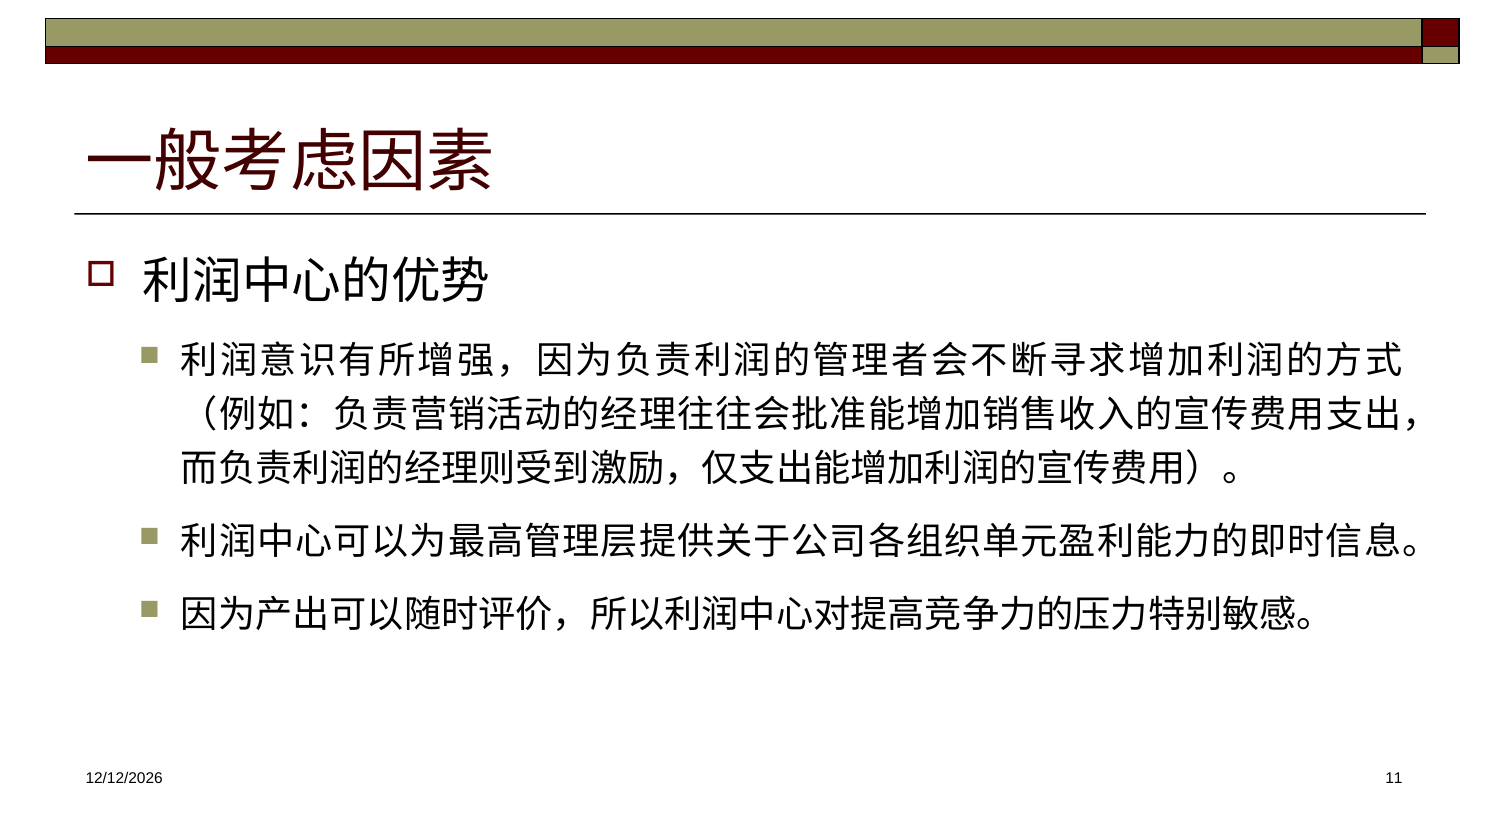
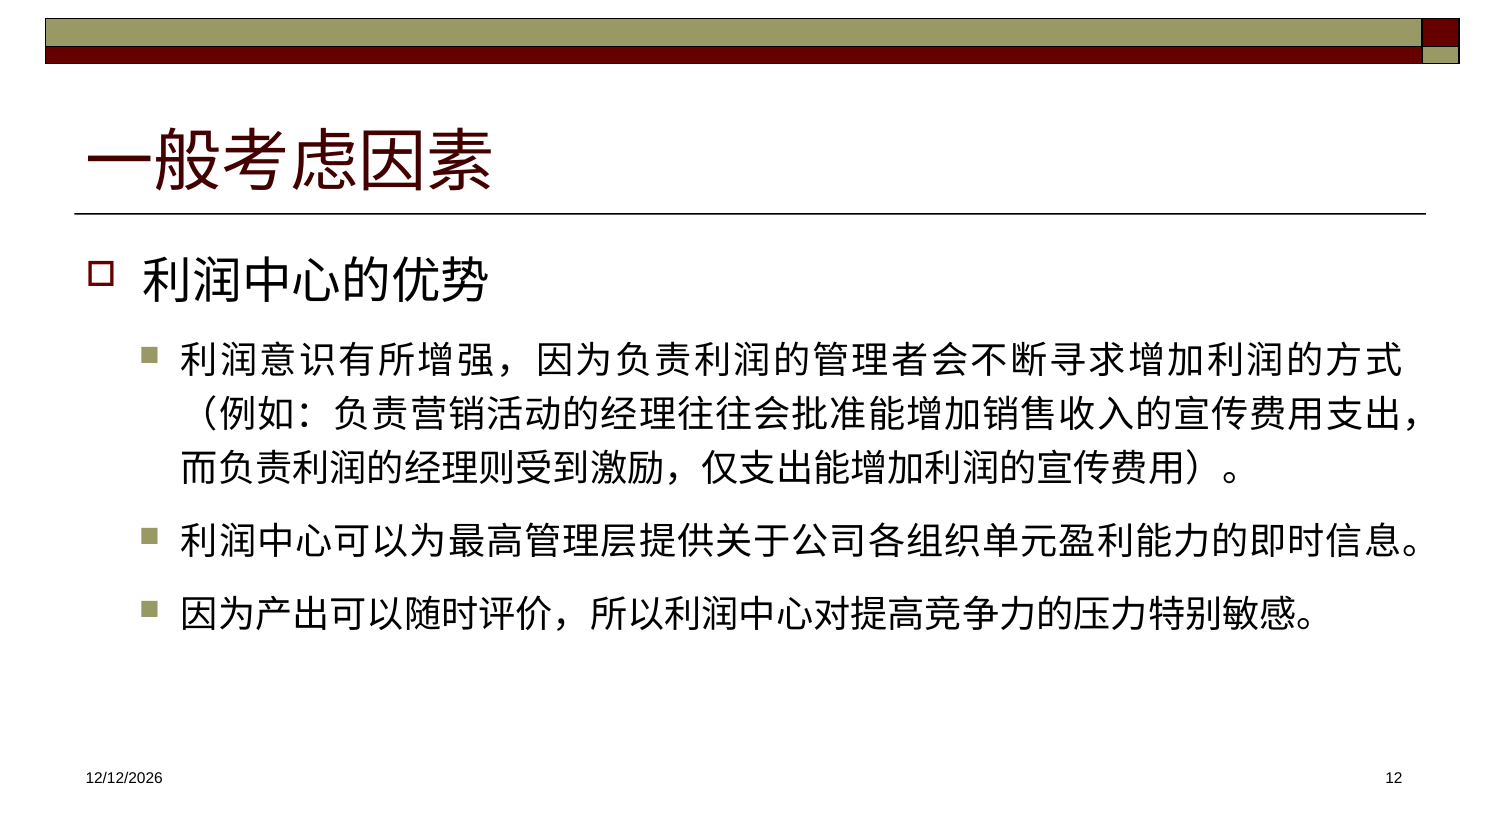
11: 11 -> 12 (1394, 779)
